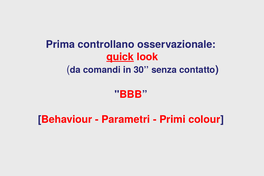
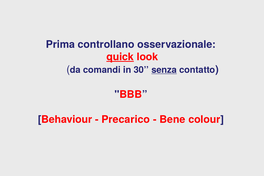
senza underline: none -> present (164, 70)
Parametri: Parametri -> Precarico (126, 120)
Primi: Primi -> Bene (172, 120)
